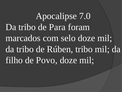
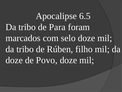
7.0: 7.0 -> 6.5 (85, 16)
Rúben tribo: tribo -> filho (84, 49)
filho: filho -> doze (14, 60)
